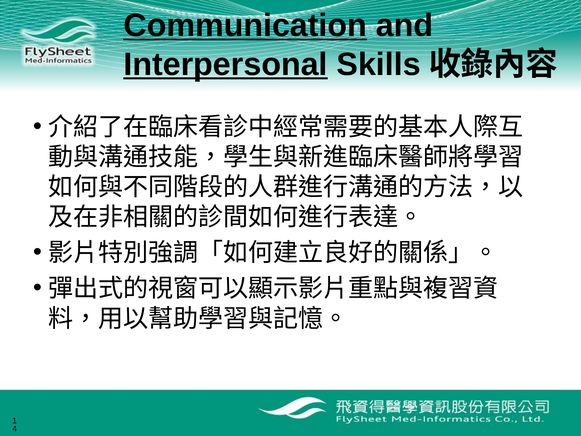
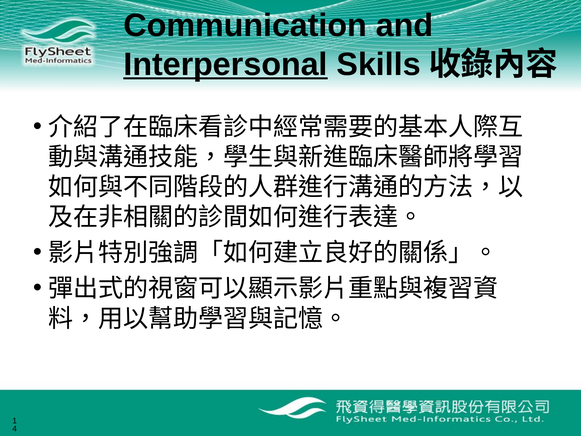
Communication underline: present -> none (245, 26)
